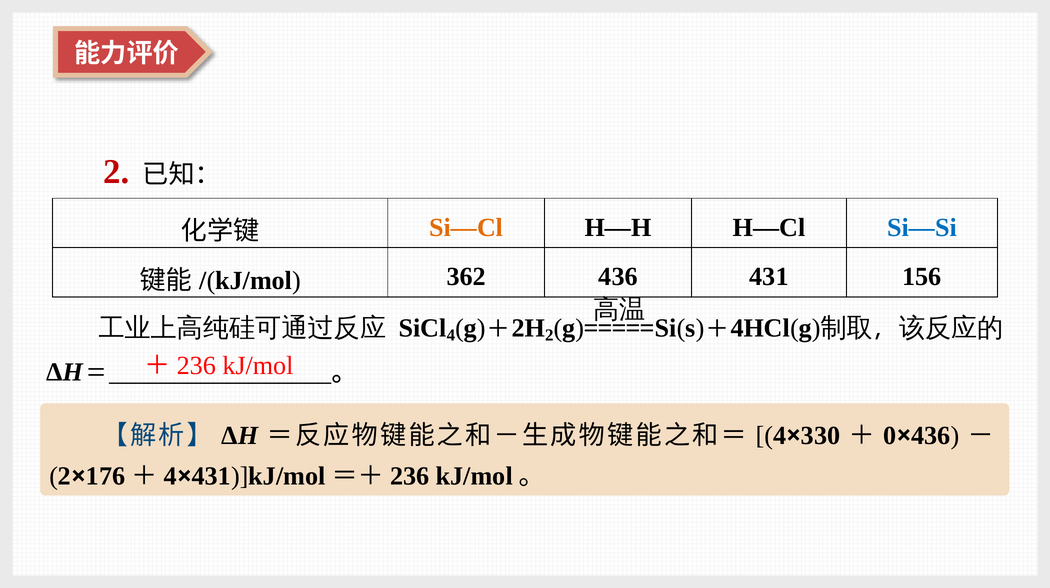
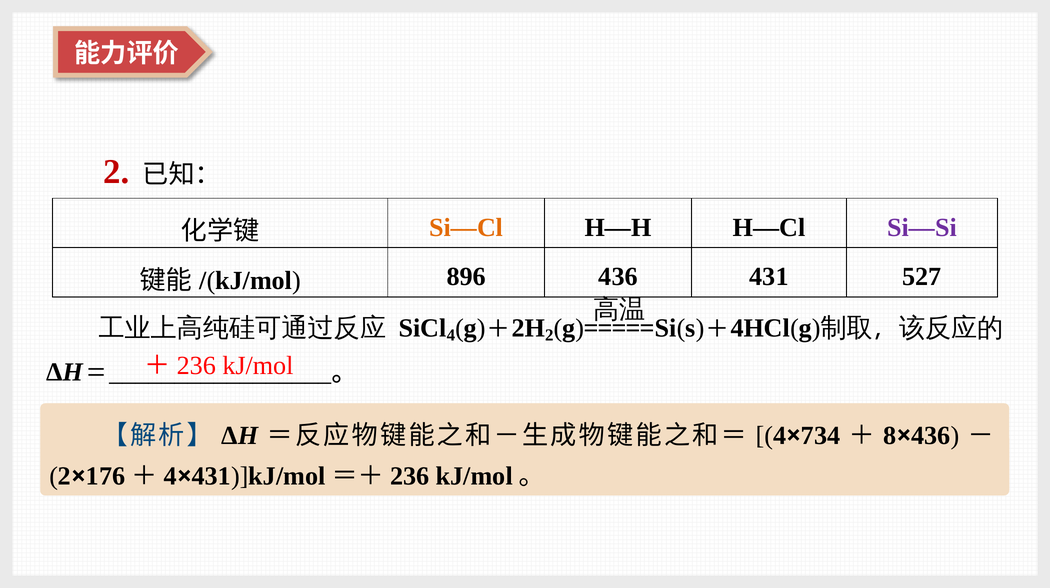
Si—Si colour: blue -> purple (922, 227)
362: 362 -> 896 (466, 277)
156: 156 -> 527 (922, 277)
330: 330 -> 734 (821, 436)
0: 0 -> 8 (890, 436)
